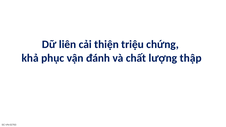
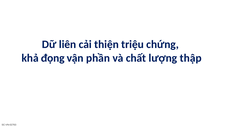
phục: phục -> đọng (53, 58)
đánh: đánh -> phần (98, 58)
